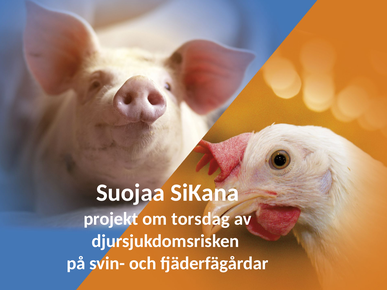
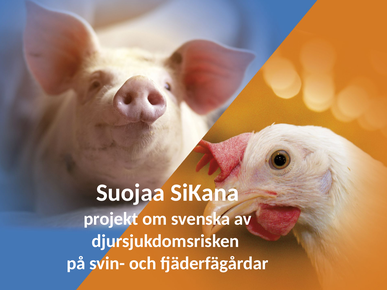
torsdag: torsdag -> svenska (201, 219)
